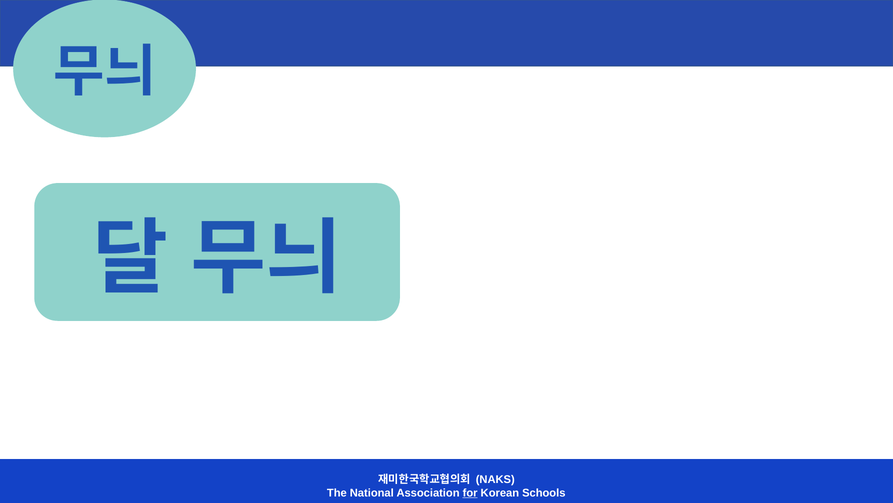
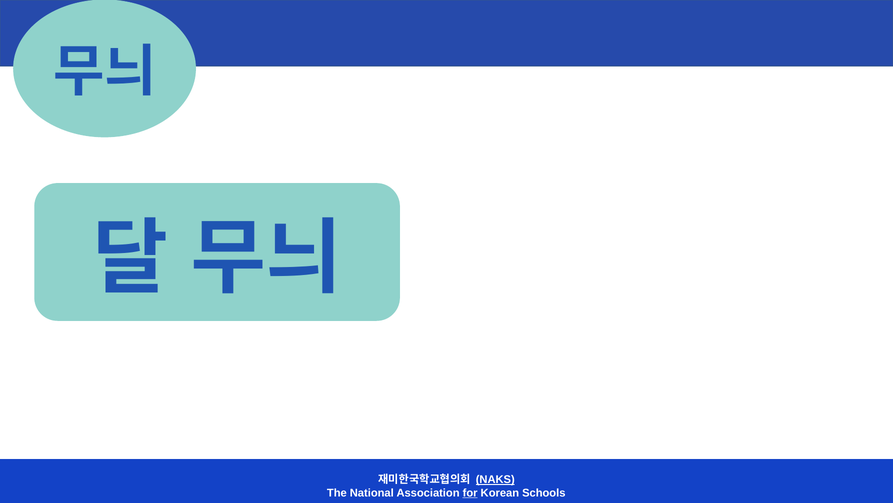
NAKS underline: none -> present (495, 479)
